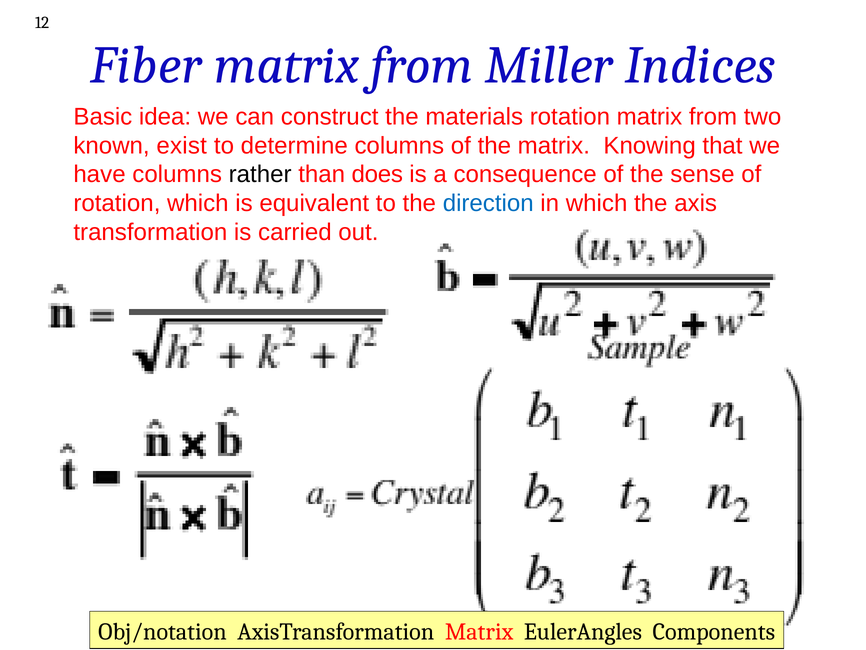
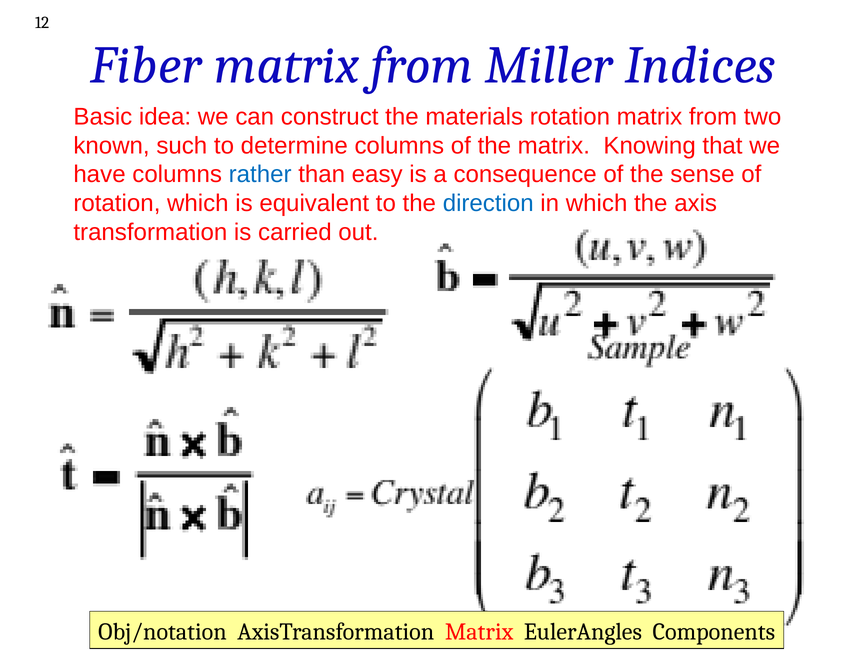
exist: exist -> such (182, 145)
rather colour: black -> blue (260, 174)
does: does -> easy (377, 174)
